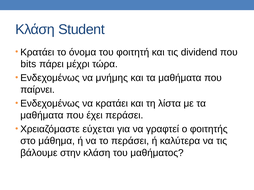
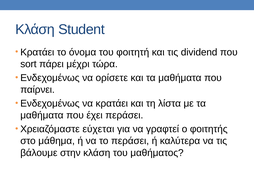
bits: bits -> sort (28, 64)
μνήμης: μνήμης -> ορίσετε (112, 78)
